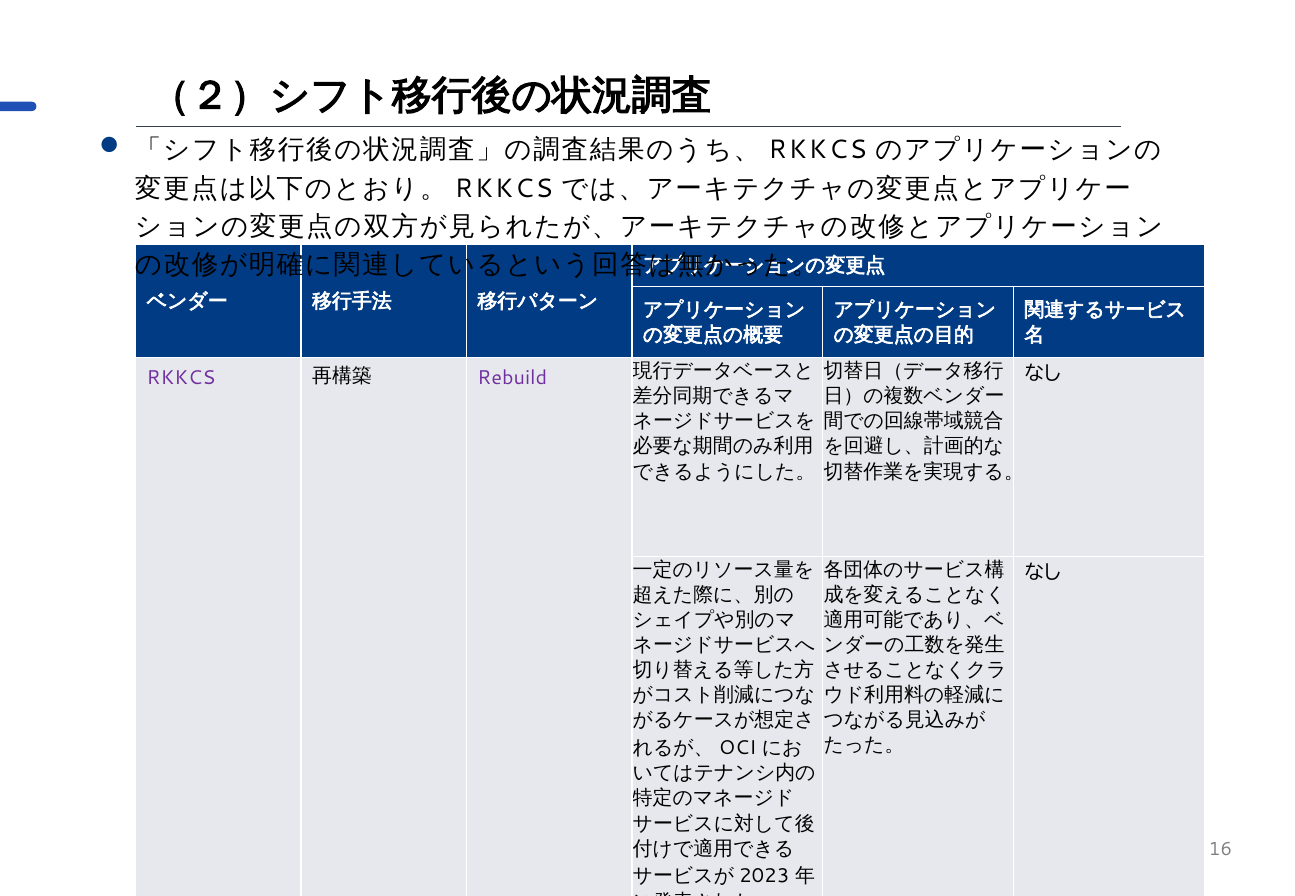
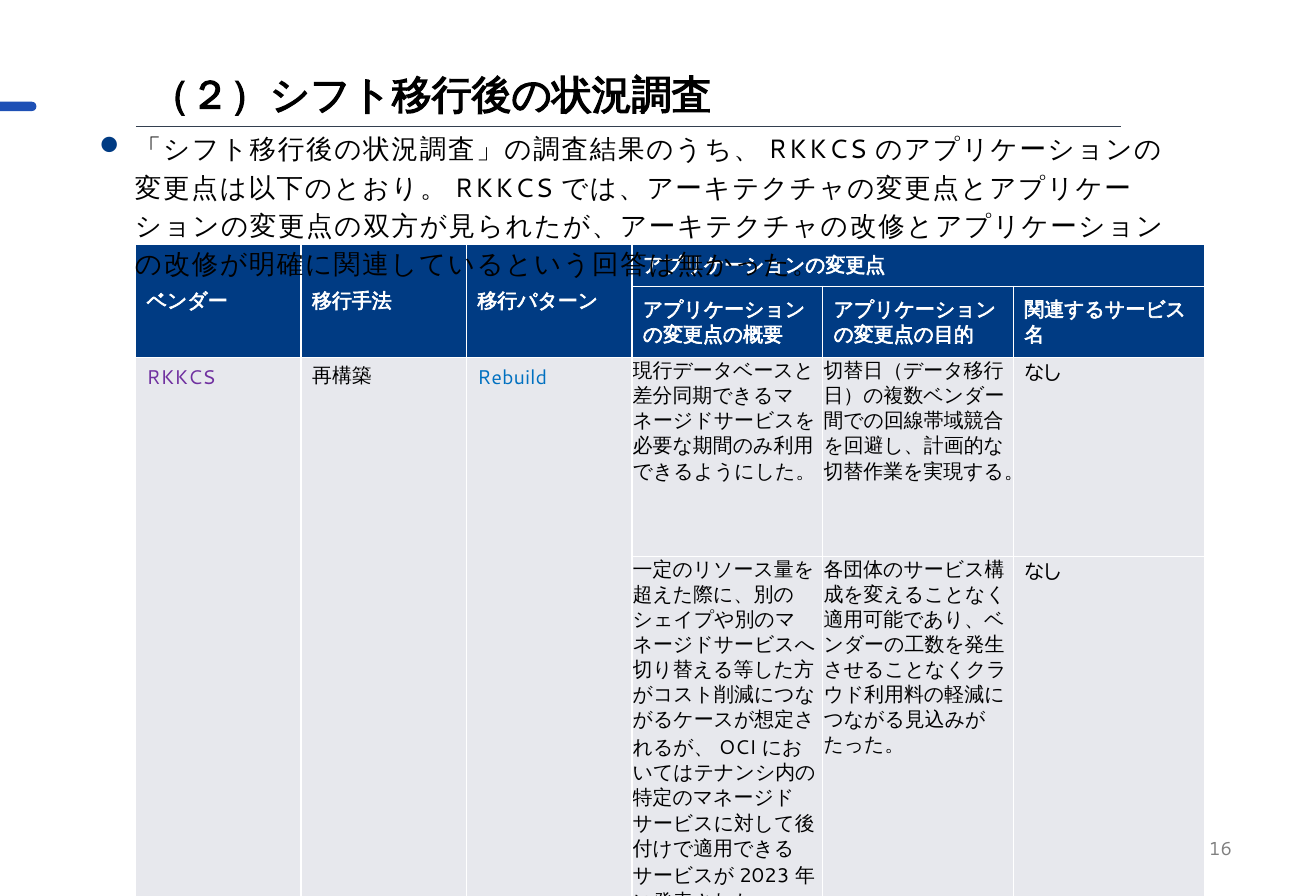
Rebuild colour: purple -> blue (512, 379)
